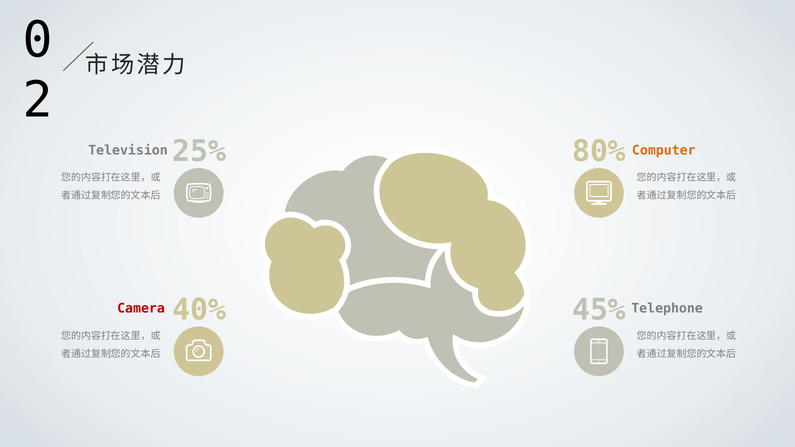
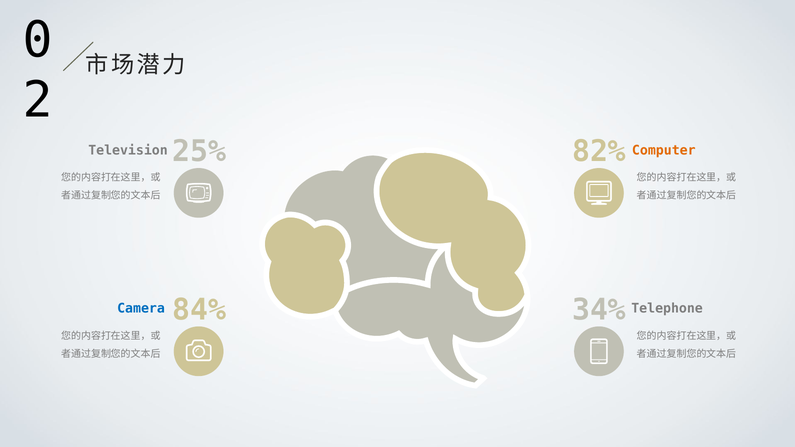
80%: 80% -> 82% (599, 152)
40%: 40% -> 84% (199, 310)
45%: 45% -> 34% (599, 310)
Camera colour: red -> blue (141, 309)
